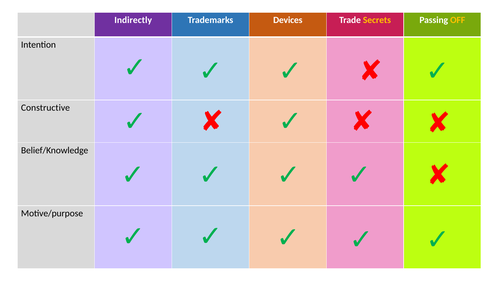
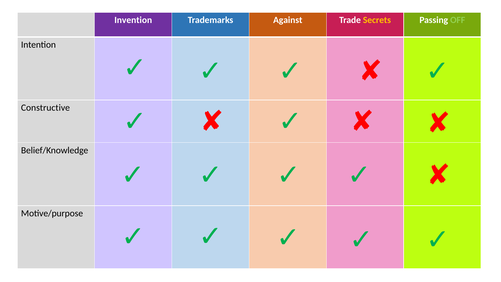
Indirectly: Indirectly -> Invention (133, 20)
Devices: Devices -> Against (288, 20)
OFF colour: yellow -> light green (458, 20)
